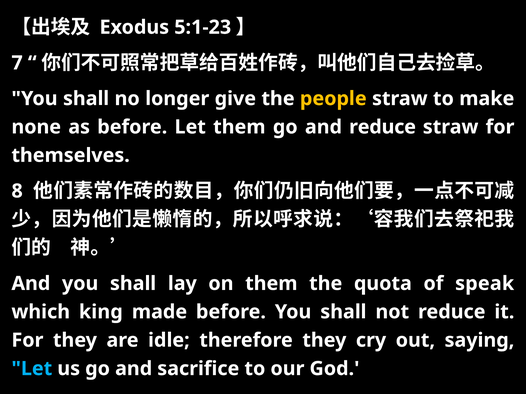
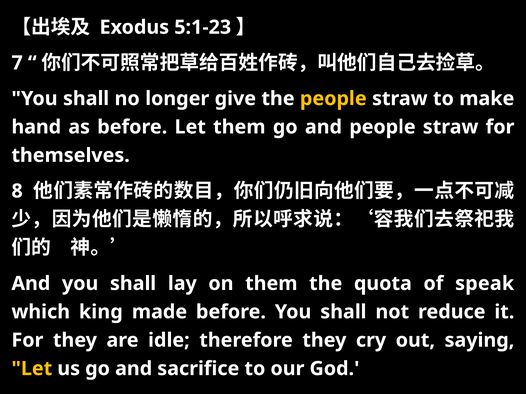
none: none -> hand (36, 127)
and reduce: reduce -> people (382, 127)
Let colour: light blue -> yellow (32, 369)
